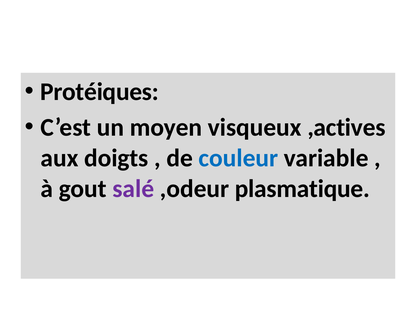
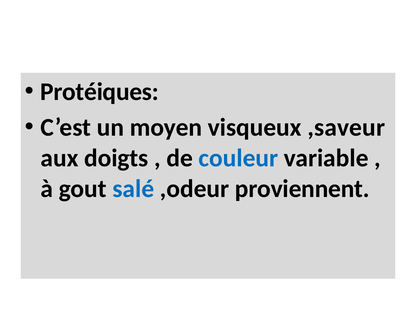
,actives: ,actives -> ,saveur (346, 128)
salé colour: purple -> blue (133, 189)
plasmatique: plasmatique -> proviennent (302, 189)
